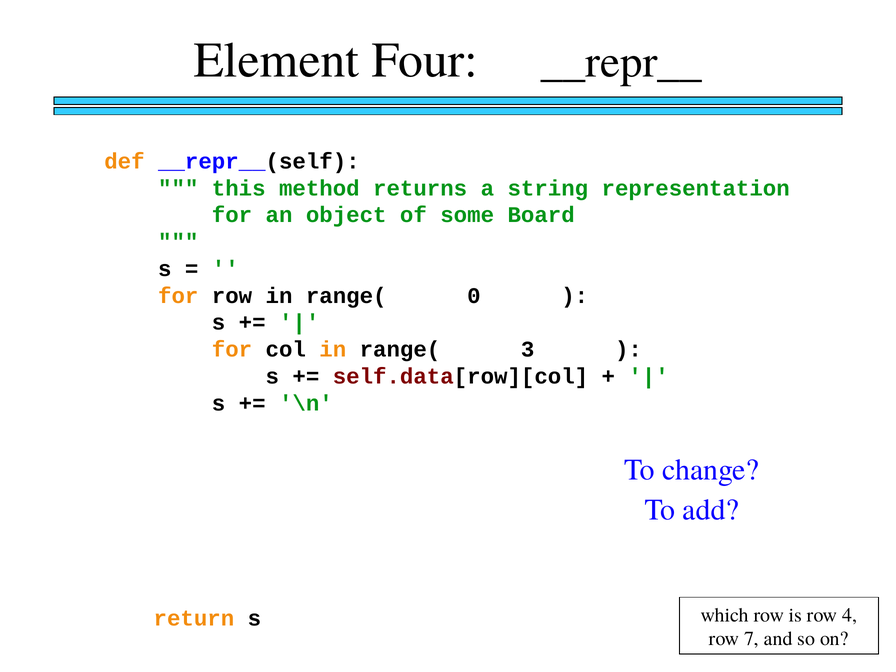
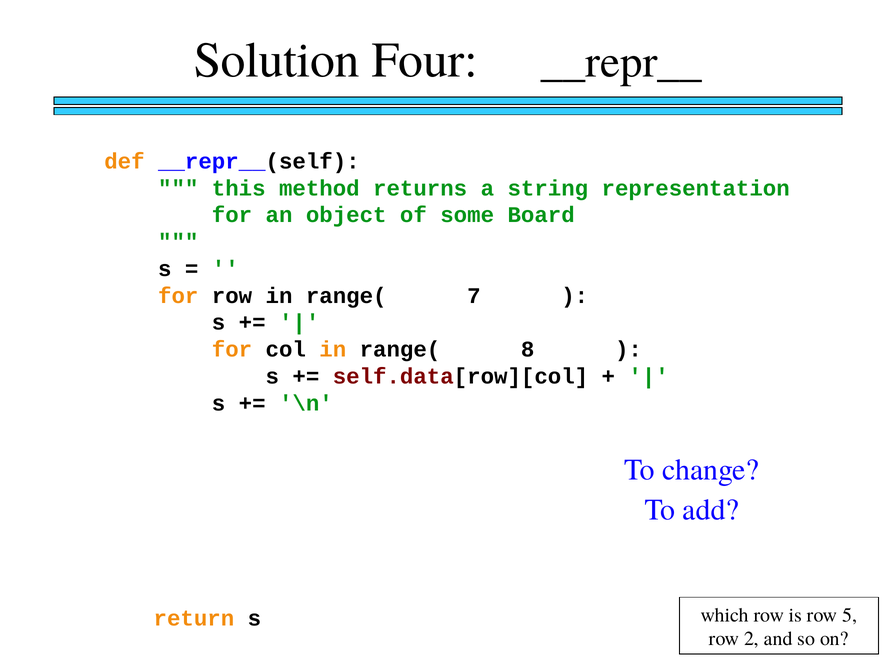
Element: Element -> Solution (277, 60)
0: 0 -> 7 (474, 296)
3: 3 -> 8 (528, 349)
4: 4 -> 5 (850, 615)
7: 7 -> 2 (751, 639)
